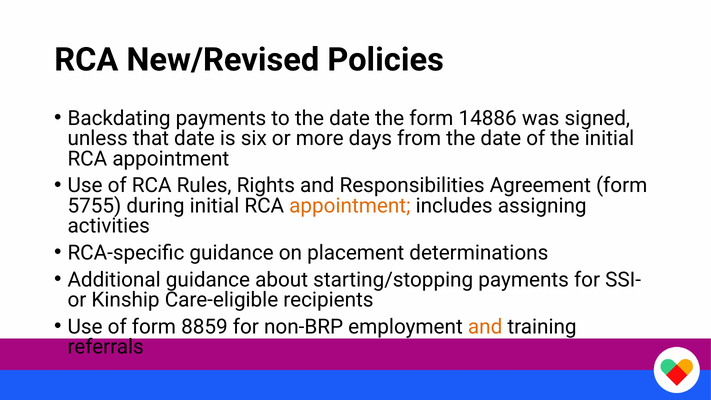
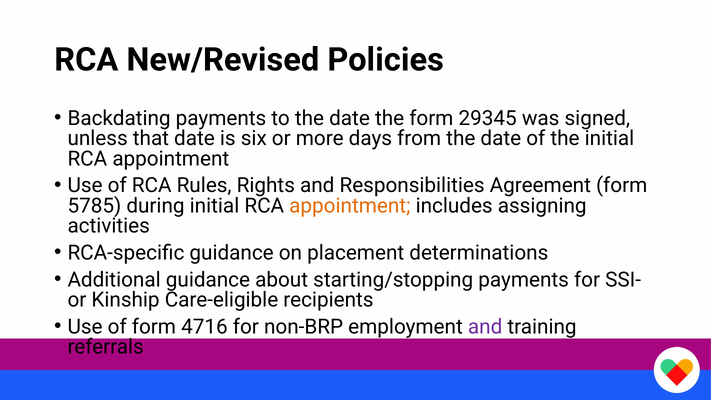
14886: 14886 -> 29345 (488, 118)
5755: 5755 -> 5785 (94, 206)
8859: 8859 -> 4716 (204, 327)
and colour: orange -> purple (485, 327)
